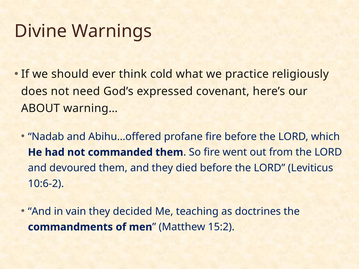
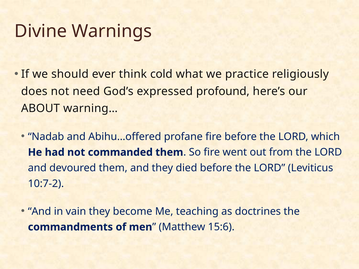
covenant: covenant -> profound (223, 91)
10:6-2: 10:6-2 -> 10:7-2 (46, 184)
decided: decided -> become (133, 212)
15:2: 15:2 -> 15:6 (221, 227)
